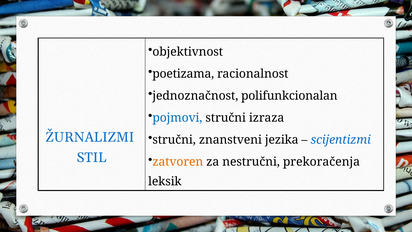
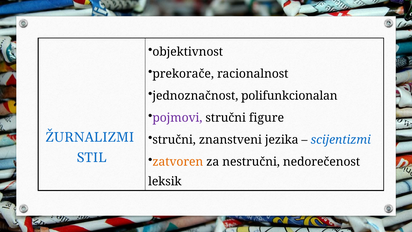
poetizama: poetizama -> prekorače (183, 74)
pojmovi colour: blue -> purple (177, 118)
izraza: izraza -> figure (267, 118)
prekoračenja: prekoračenja -> nedorečenost (322, 162)
